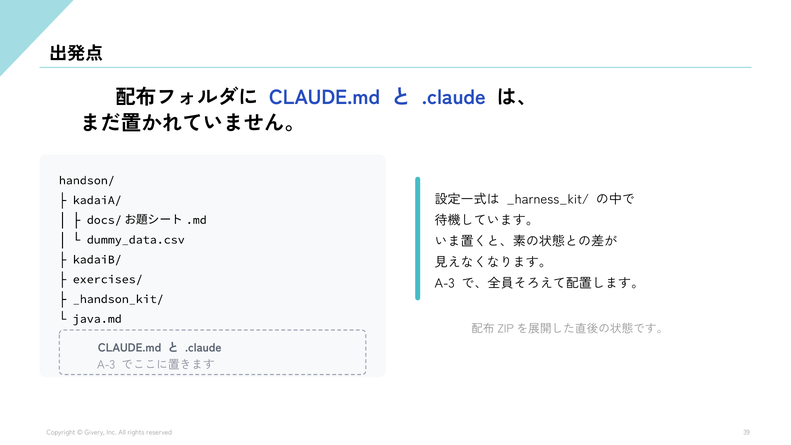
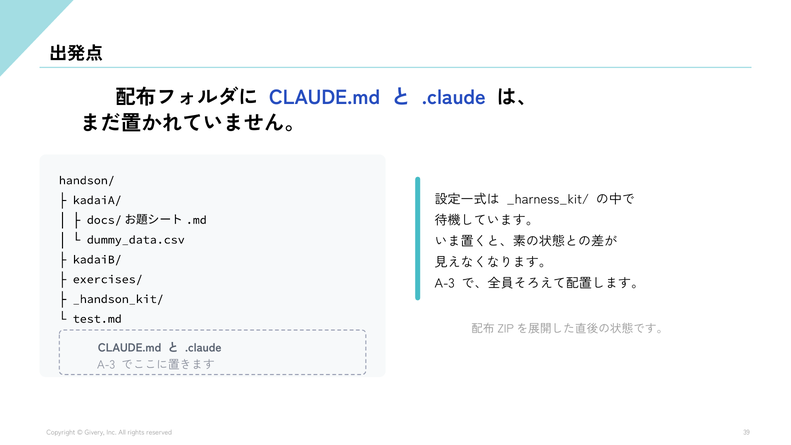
java.md: java.md -> test.md (97, 319)
